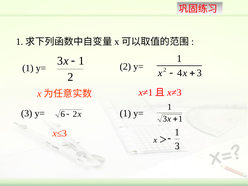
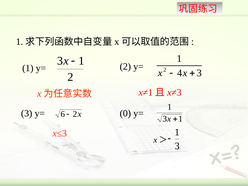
1: 1 -> 0 (125, 113)
